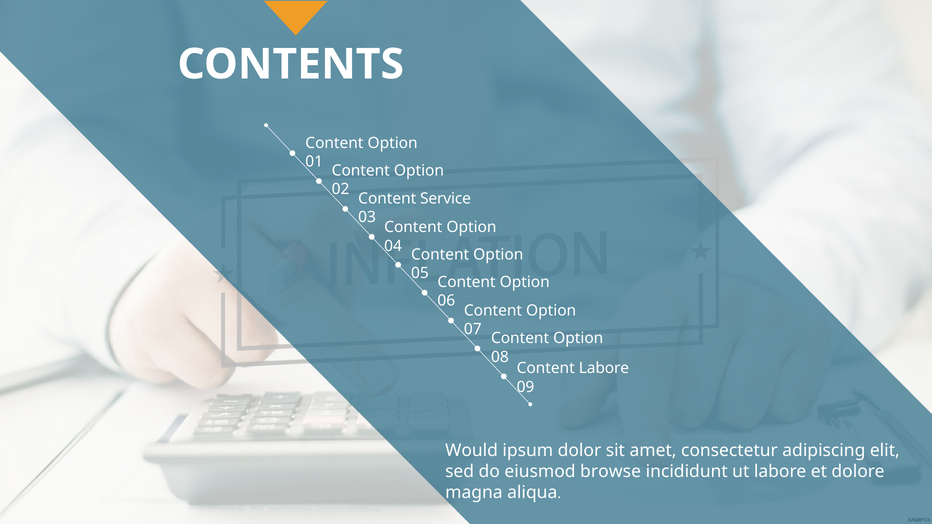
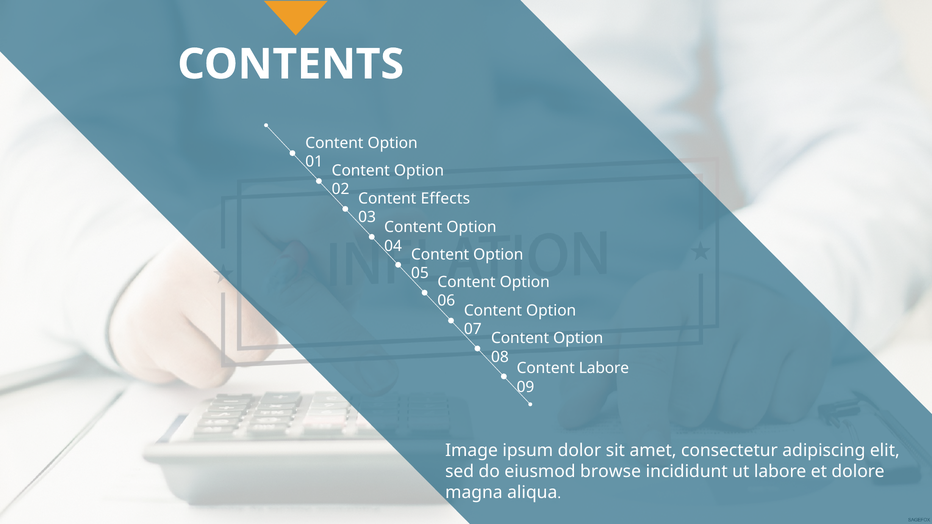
Service: Service -> Effects (445, 199)
Would: Would -> Image (472, 451)
